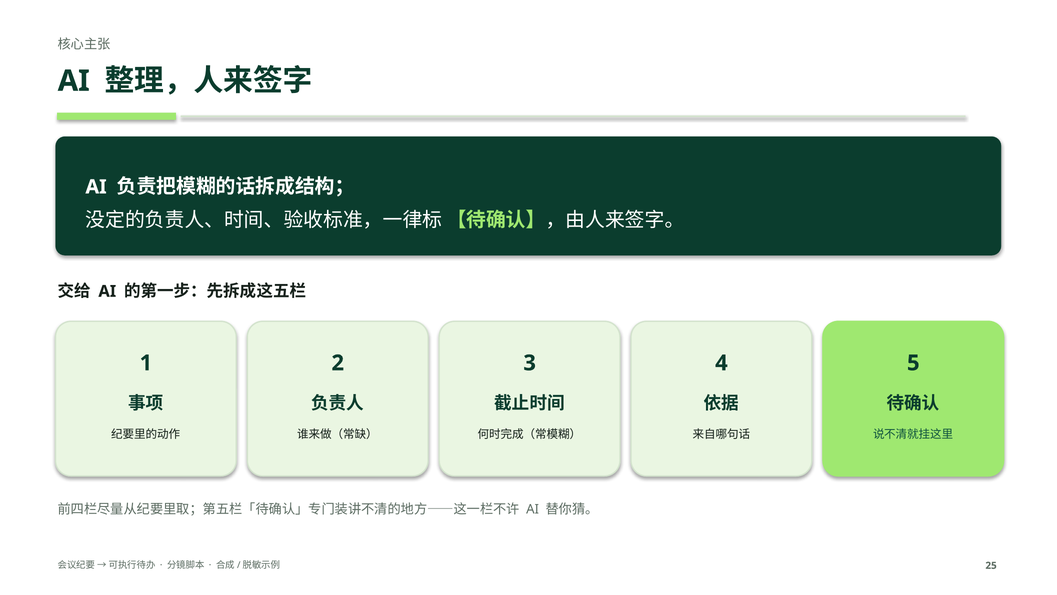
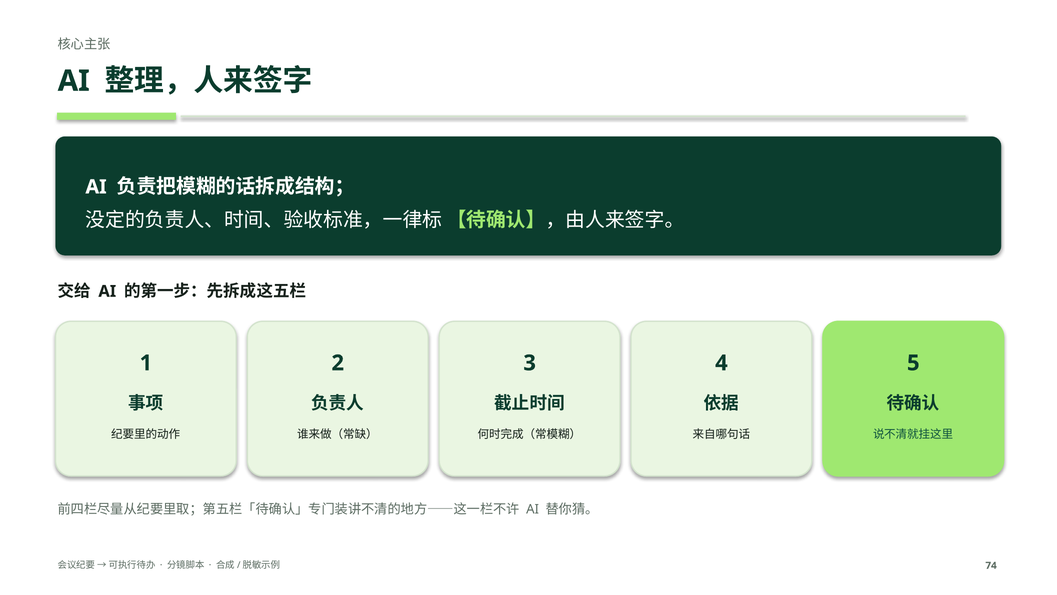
25: 25 -> 74 (991, 565)
